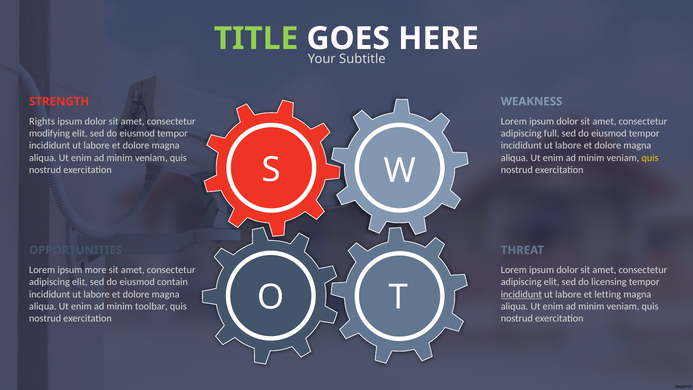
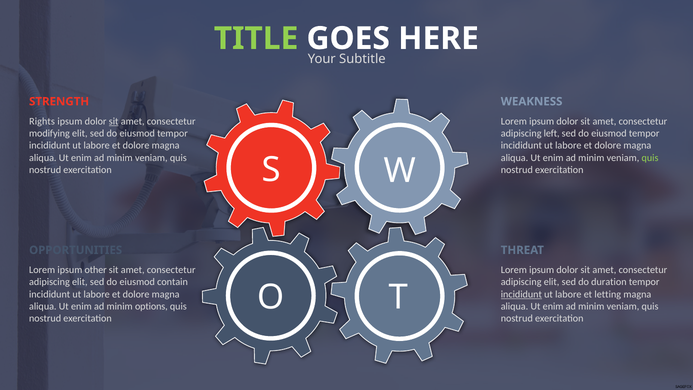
sit underline: none -> present (114, 121)
full: full -> left (552, 133)
quis colour: yellow -> light green (650, 158)
more: more -> other (96, 270)
licensing: licensing -> duration (609, 282)
toolbar: toolbar -> options (151, 306)
